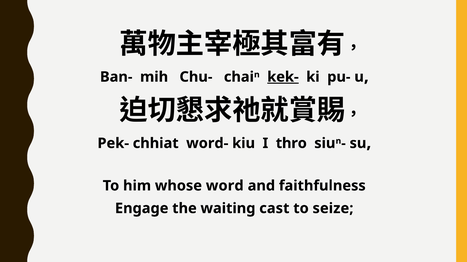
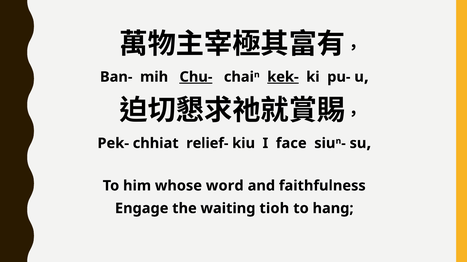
Chu- underline: none -> present (196, 77)
word-: word- -> relief- (207, 144)
thro: thro -> face (291, 144)
cast: cast -> tioh (274, 209)
seize: seize -> hang (333, 209)
